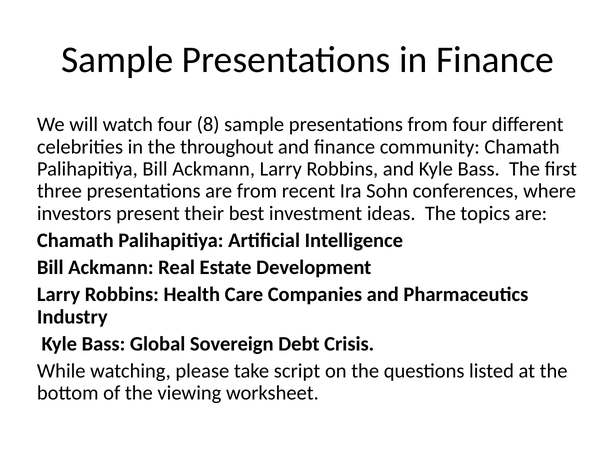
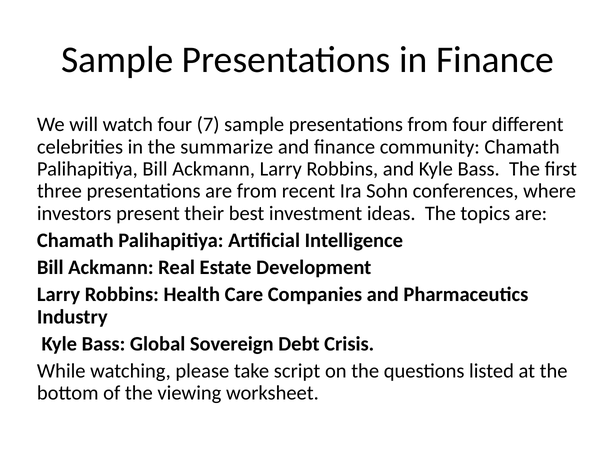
8: 8 -> 7 (208, 125)
throughout: throughout -> summarize (227, 147)
